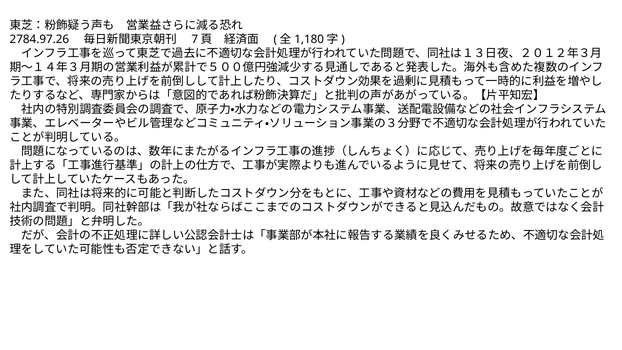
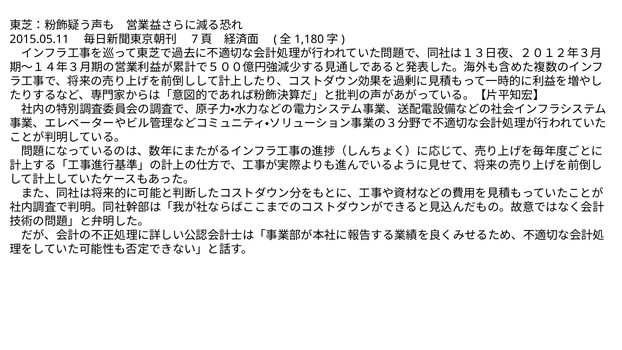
2784.97.26: 2784.97.26 -> 2015.05.11 (39, 39)
